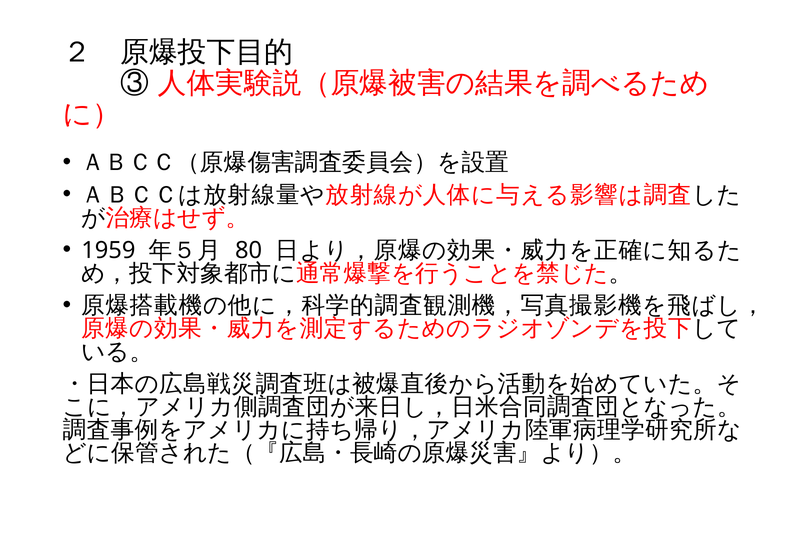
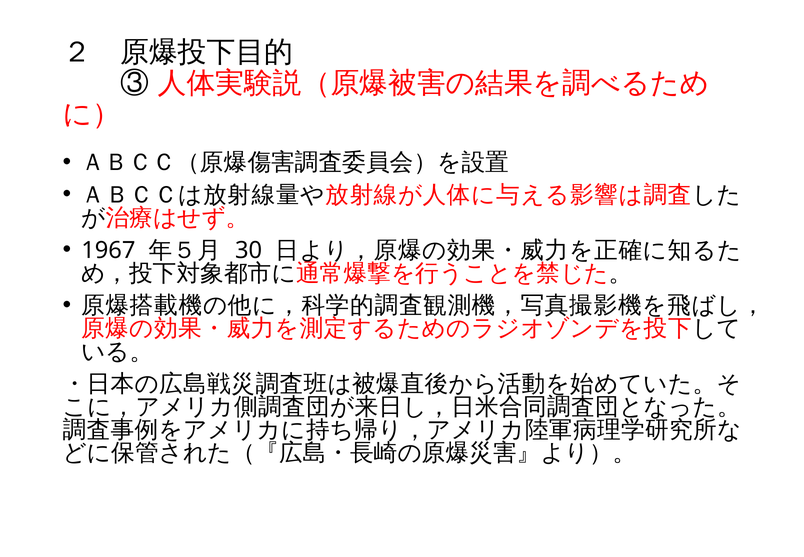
1959: 1959 -> 1967 (108, 250)
80: 80 -> 30 (249, 250)
